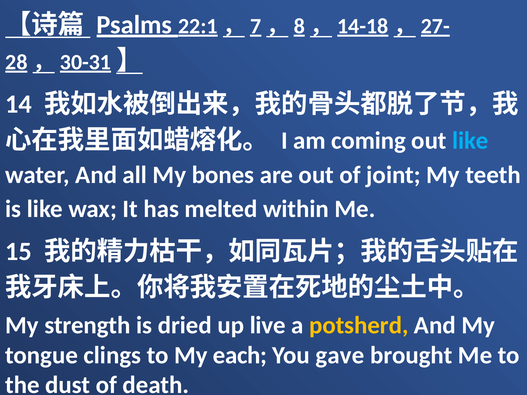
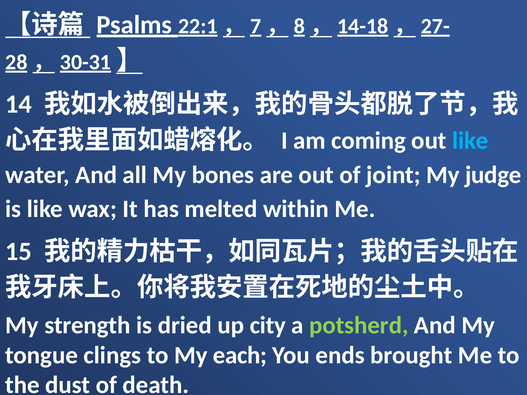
teeth: teeth -> judge (493, 175)
live: live -> city (268, 326)
potsherd colour: yellow -> light green (359, 326)
gave: gave -> ends (340, 355)
